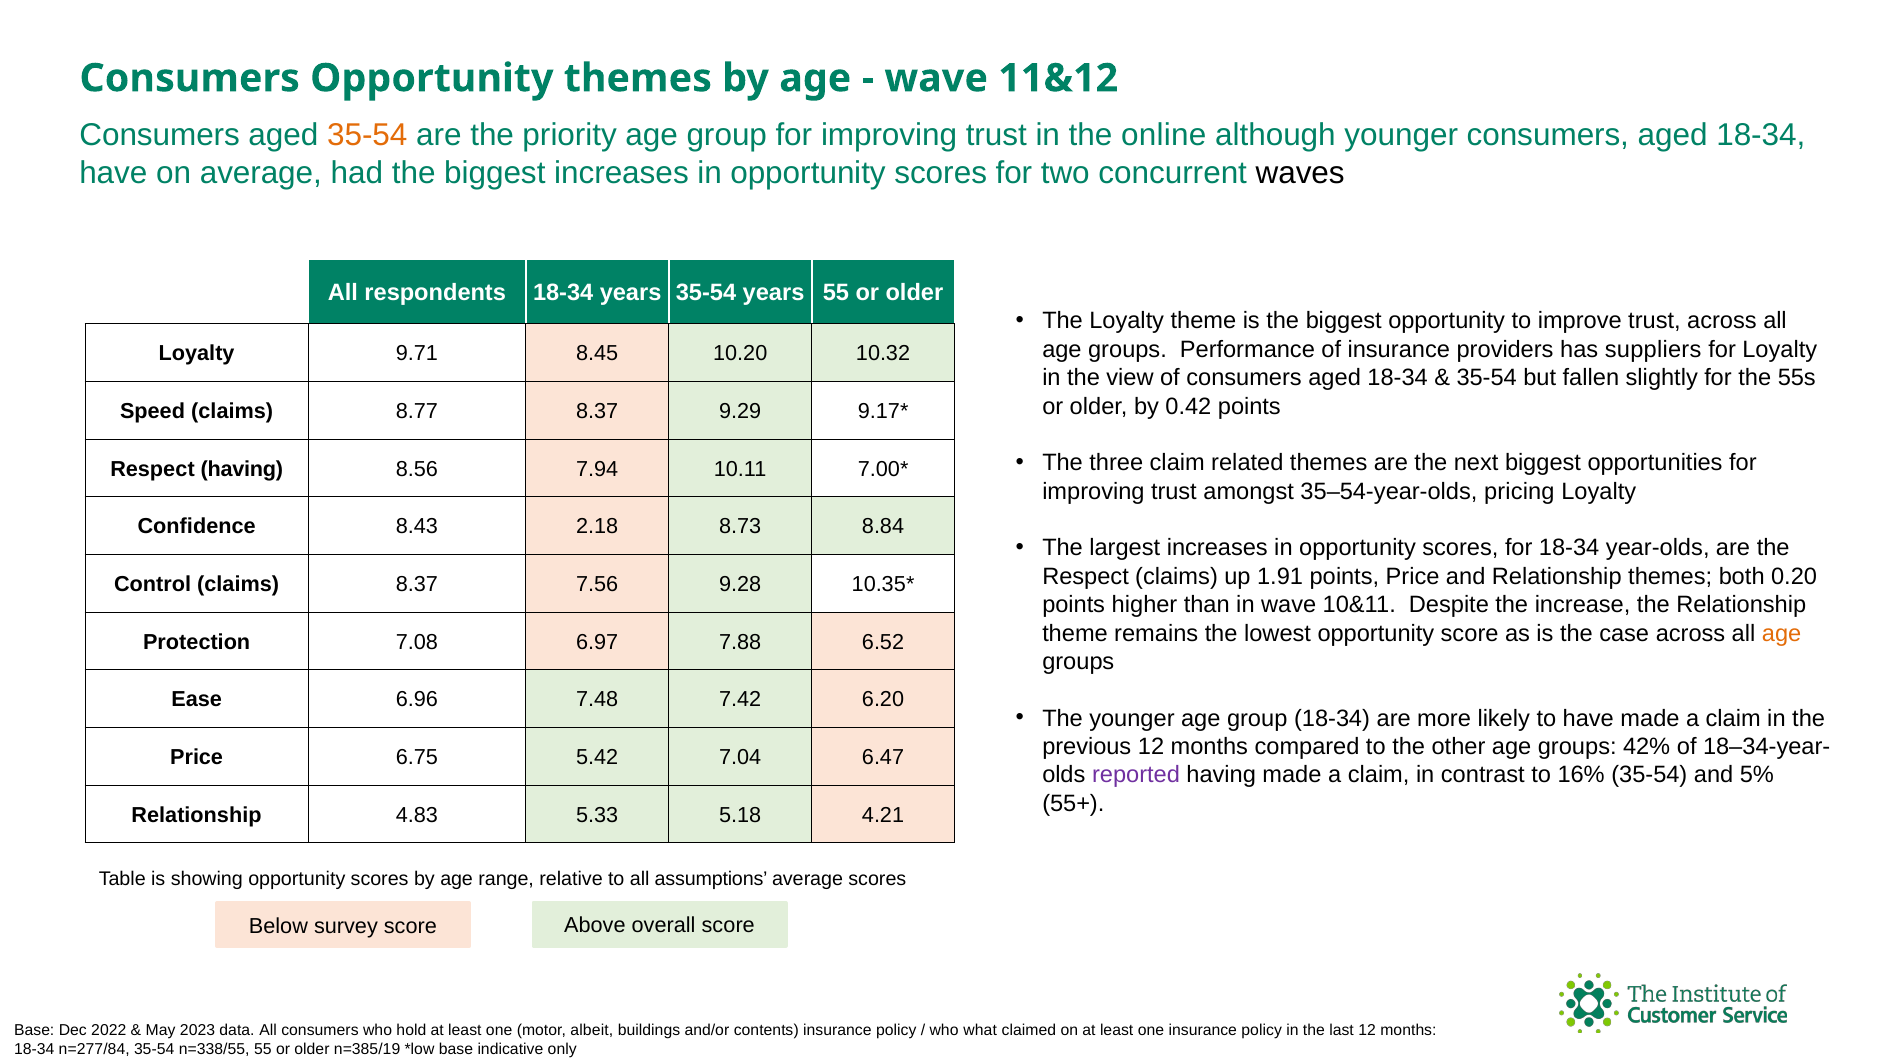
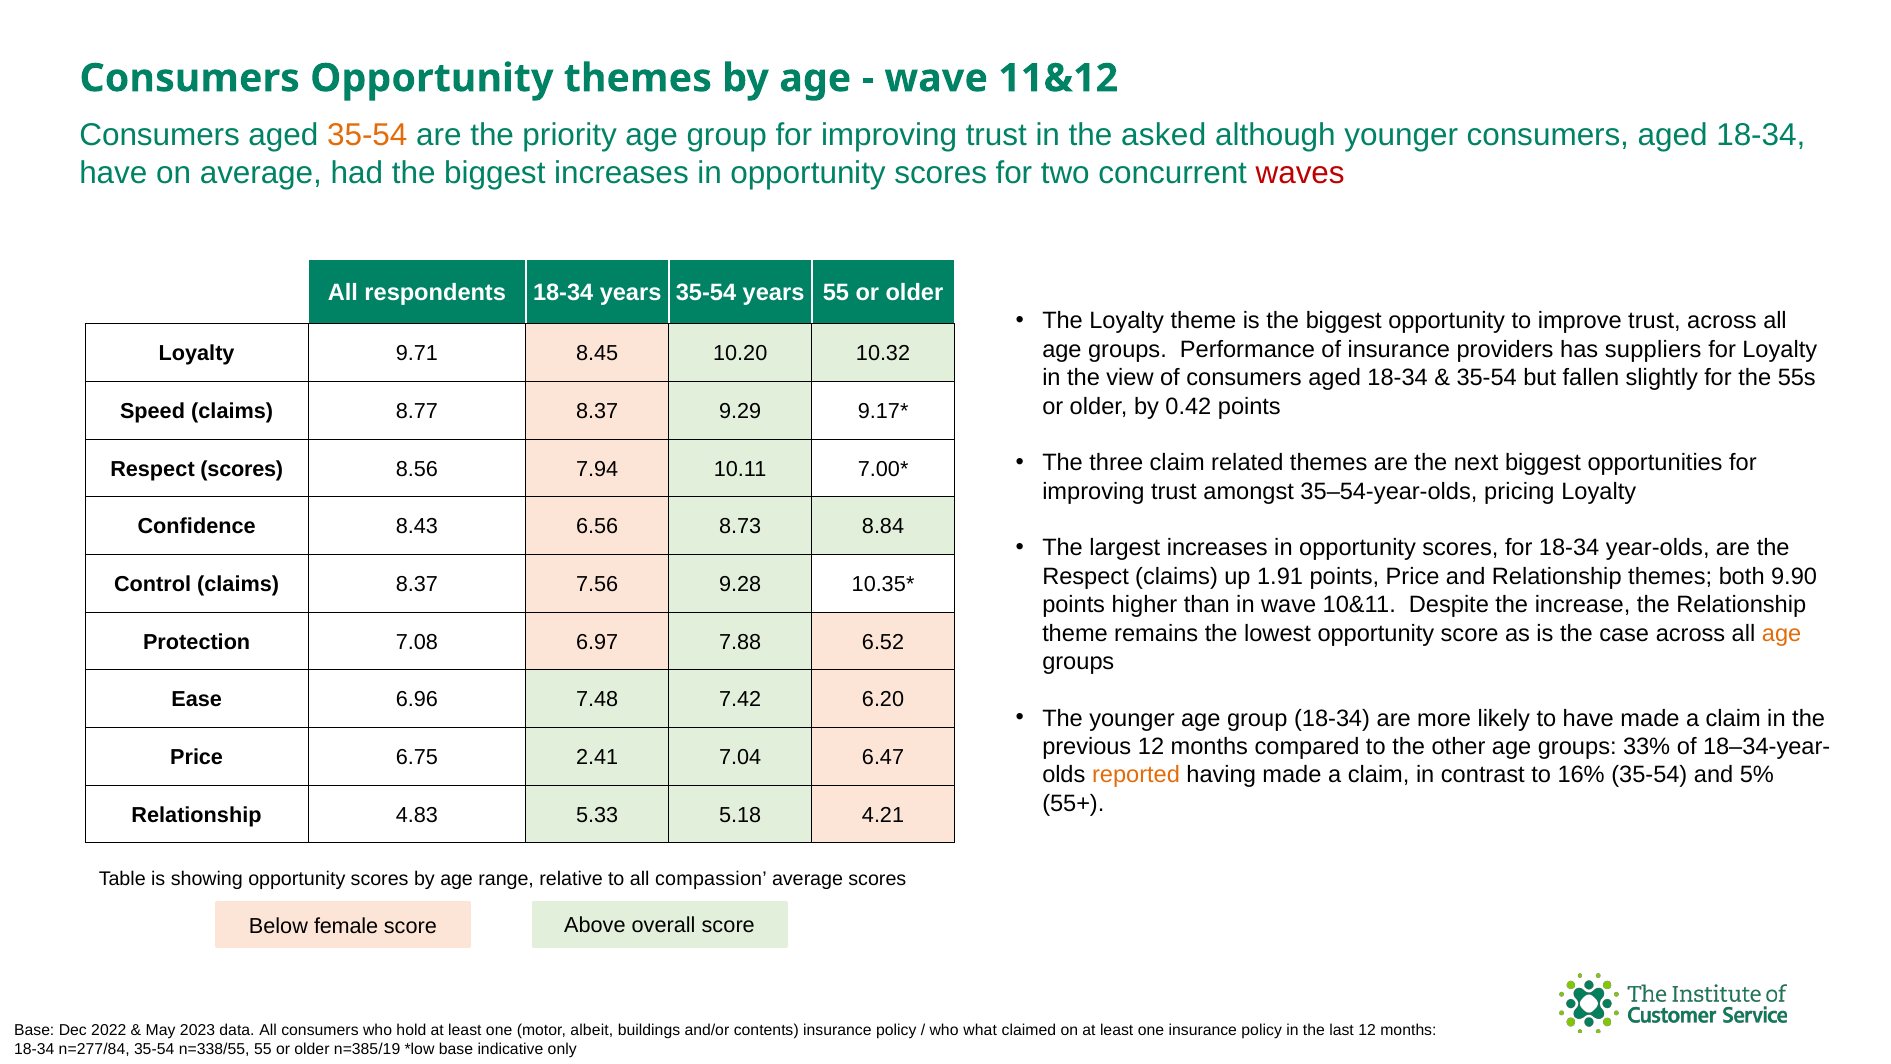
online: online -> asked (1164, 136)
waves colour: black -> red (1300, 173)
Respect having: having -> scores (242, 469)
2.18: 2.18 -> 6.56 (597, 527)
0.20: 0.20 -> 9.90 (1794, 576)
42%: 42% -> 33% (1647, 747)
5.42: 5.42 -> 2.41 (597, 757)
reported colour: purple -> orange (1136, 775)
assumptions: assumptions -> compassion (711, 878)
survey: survey -> female (346, 926)
